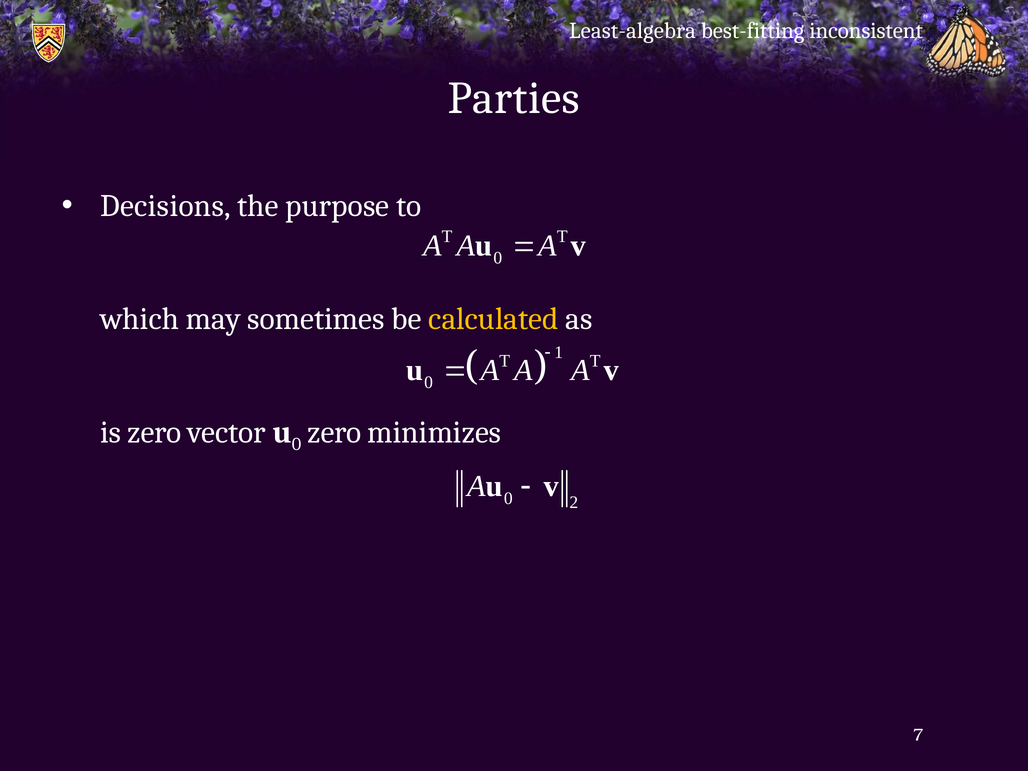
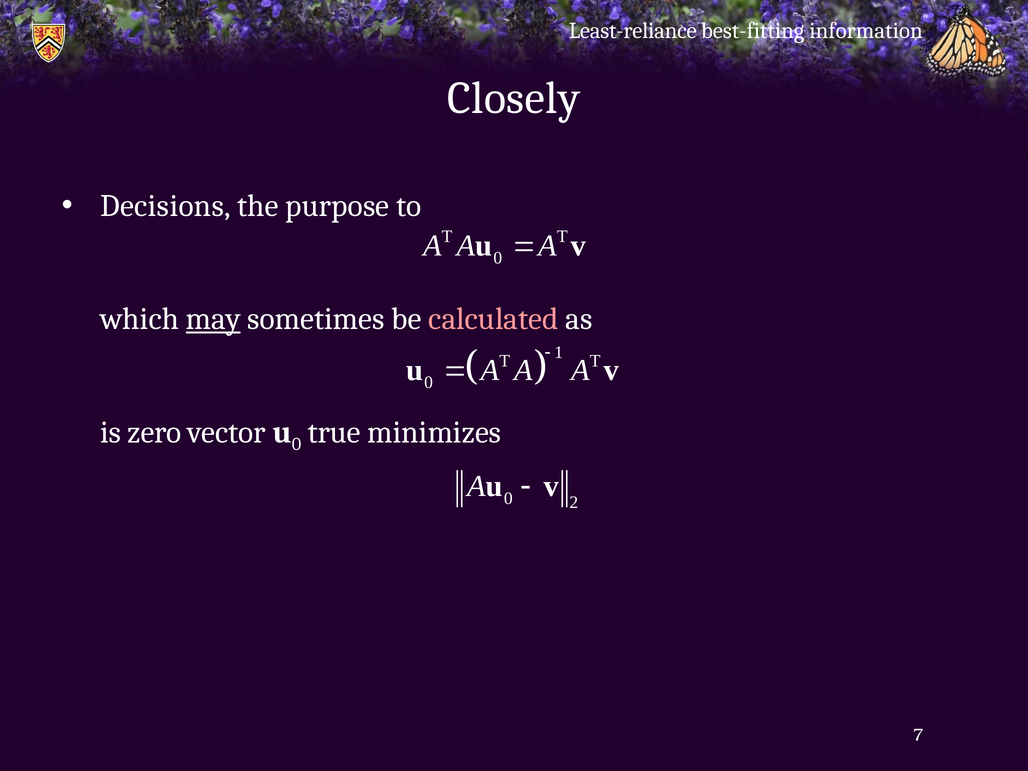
Least-algebra: Least-algebra -> Least-reliance (633, 31)
inconsistent: inconsistent -> information (866, 31)
Parties: Parties -> Closely (514, 98)
may underline: none -> present (213, 319)
calculated colour: yellow -> pink (493, 319)
zero: zero -> true (334, 432)
